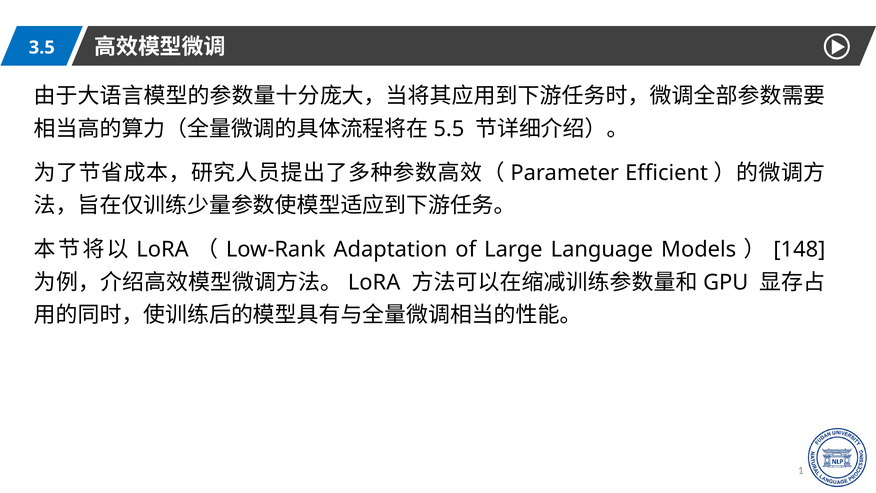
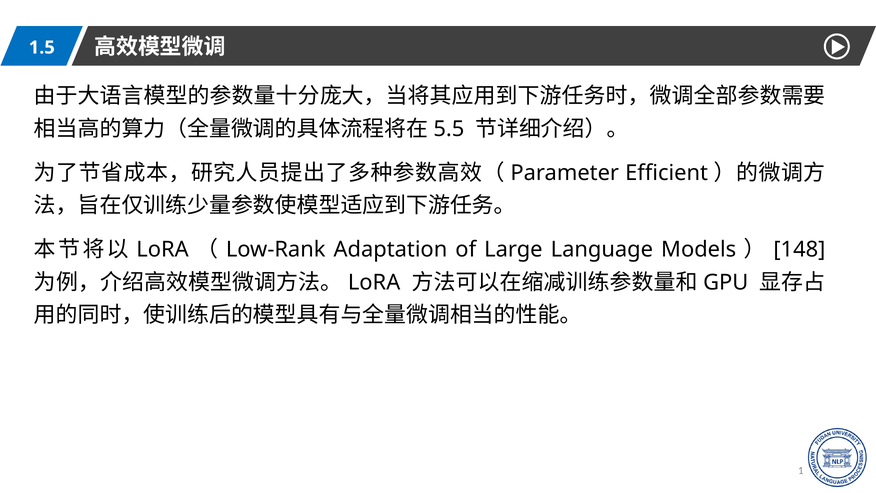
3.5: 3.5 -> 1.5 (42, 48)
